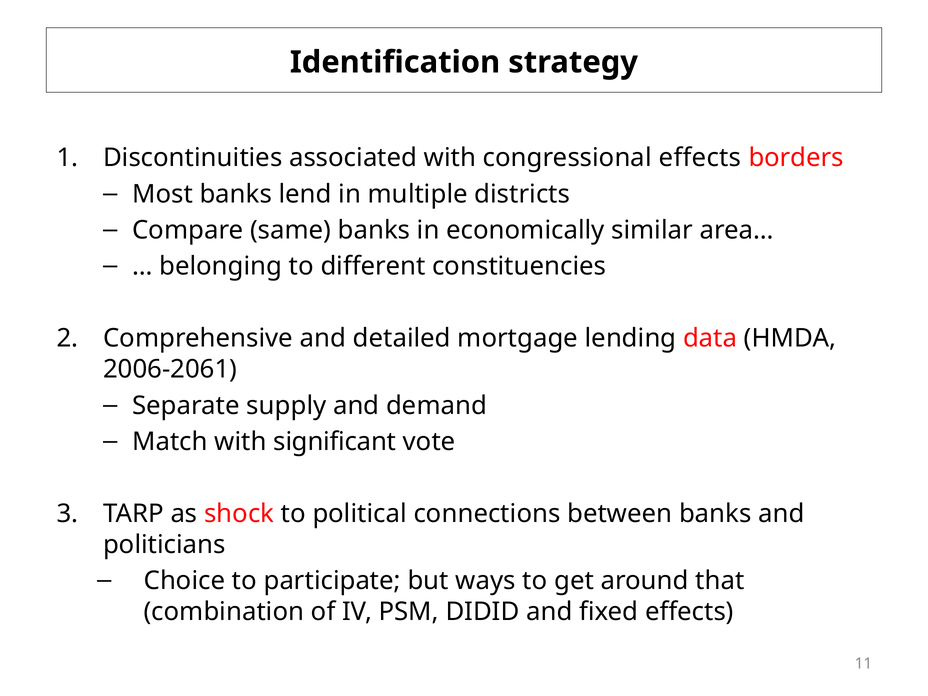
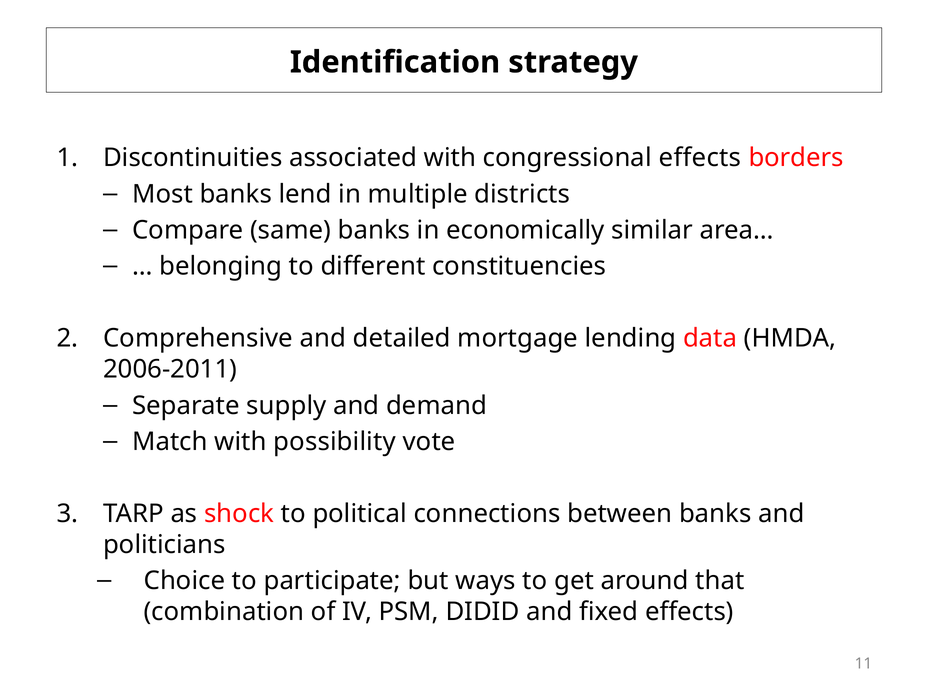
2006-2061: 2006-2061 -> 2006-2011 (170, 369)
significant: significant -> possibility (335, 442)
